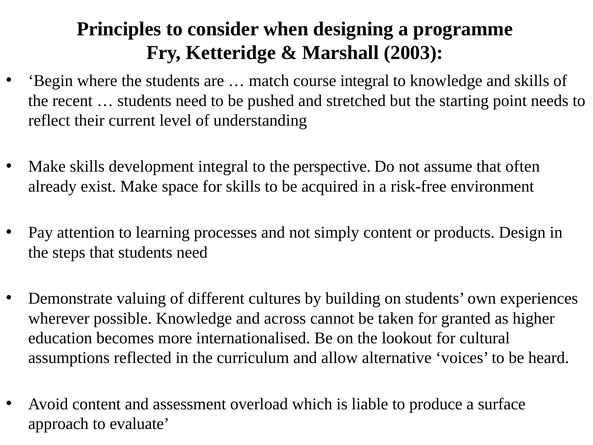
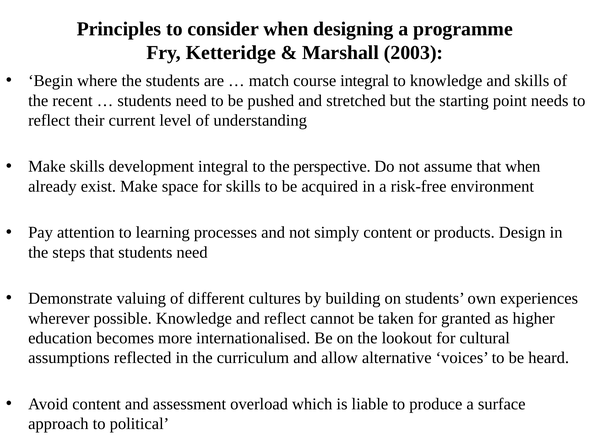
that often: often -> when (523, 166)
and across: across -> reflect (285, 318)
evaluate: evaluate -> political (139, 424)
